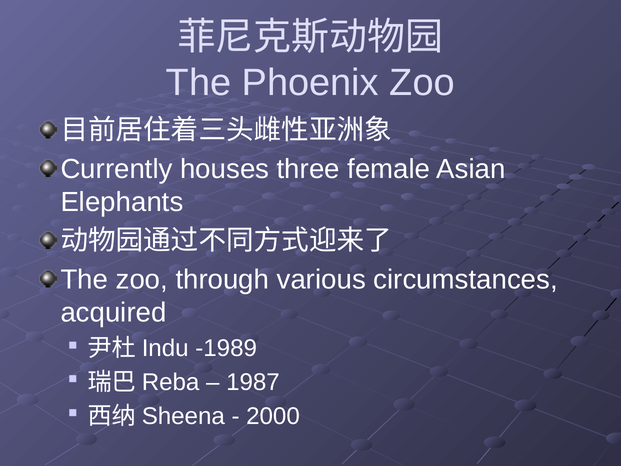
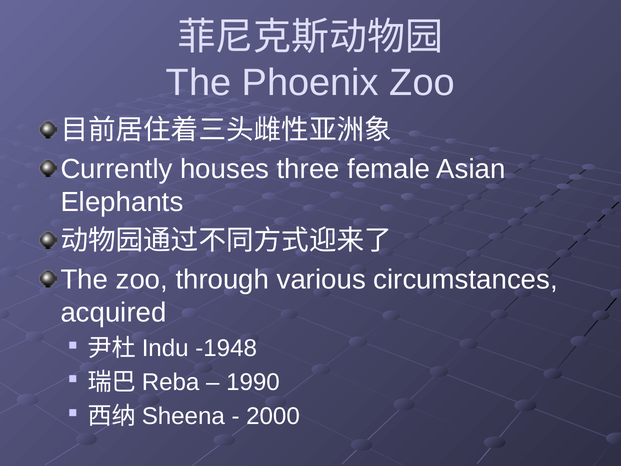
-1989: -1989 -> -1948 (226, 348)
1987: 1987 -> 1990 (253, 382)
